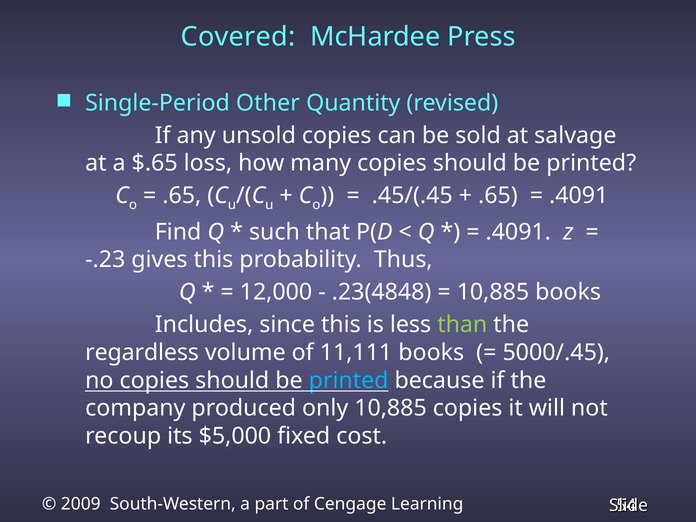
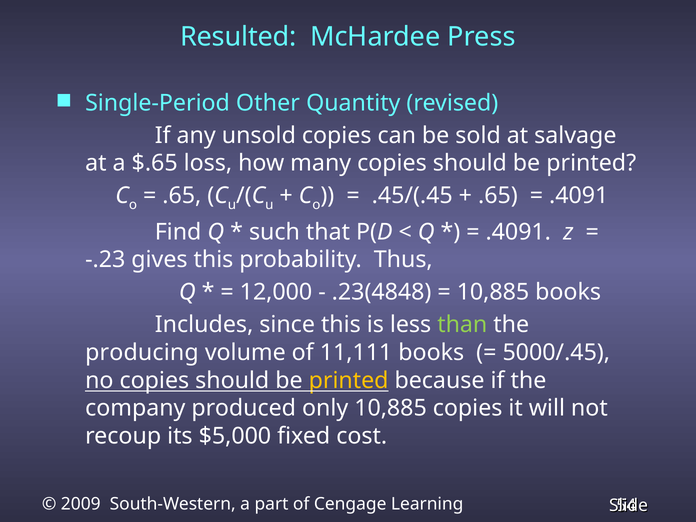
Covered: Covered -> Resulted (238, 37)
regardless: regardless -> producing (142, 353)
printed colour: light blue -> yellow (349, 380)
